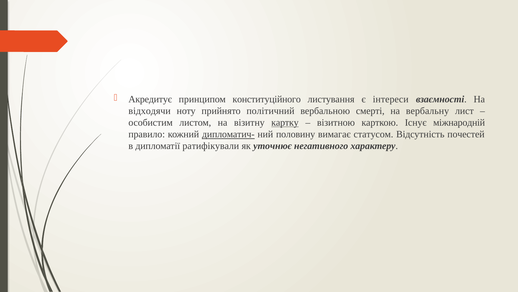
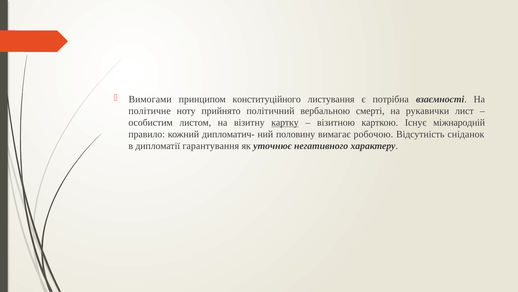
Акредитує: Акредитує -> Вимогами (150, 99)
інтереси: інтереси -> потрібна (391, 99)
відходячи: відходячи -> політичне (150, 111)
вербальну: вербальну -> рукавички (428, 111)
дипломатич- underline: present -> none (228, 134)
статусом: статусом -> робочою (373, 134)
почестей: почестей -> сніданок (466, 134)
ратифікували: ратифікували -> гарантування (211, 146)
